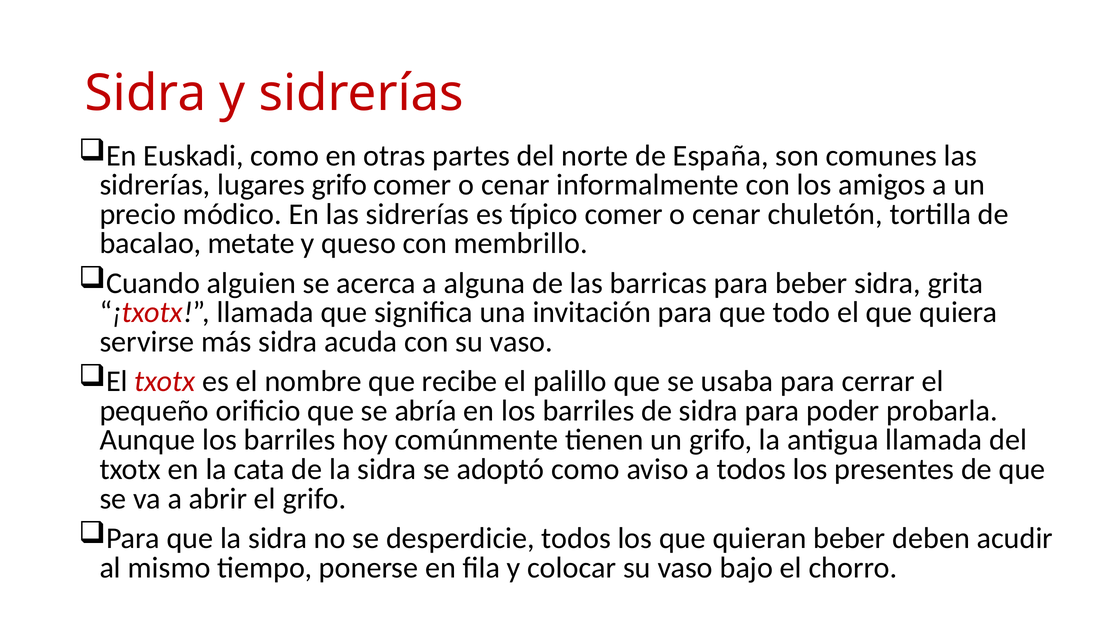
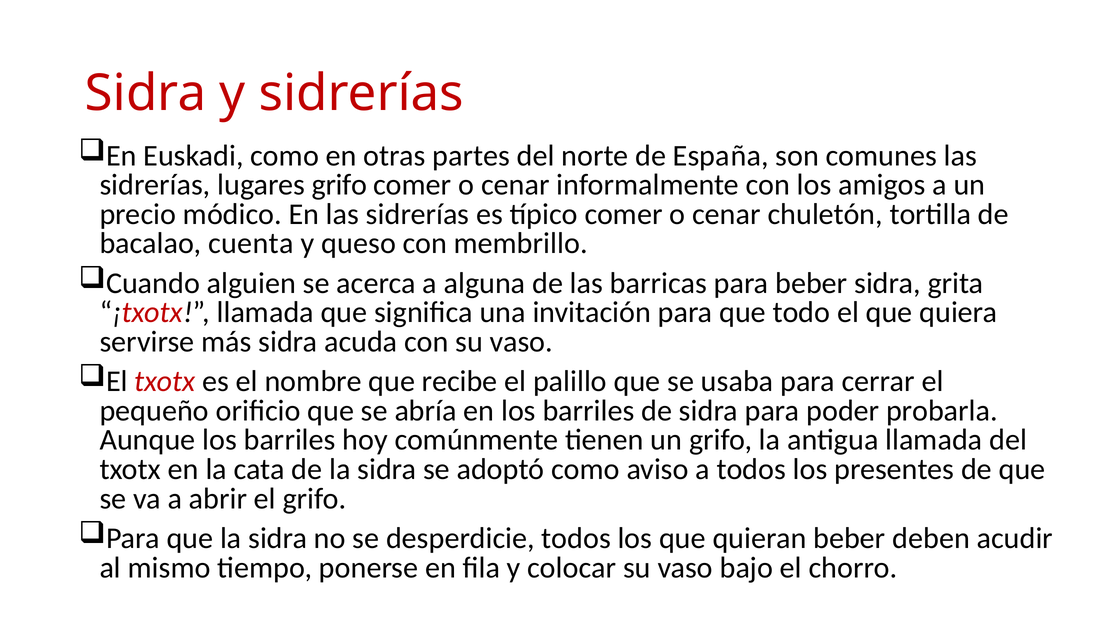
metate: metate -> cuenta (251, 244)
